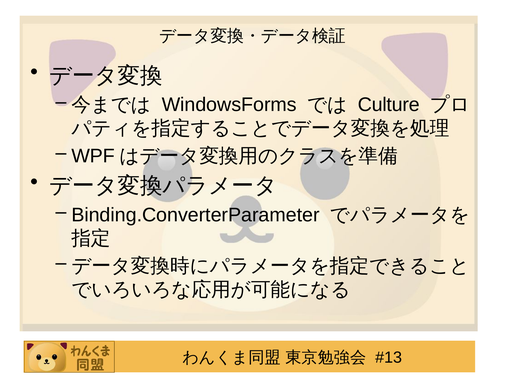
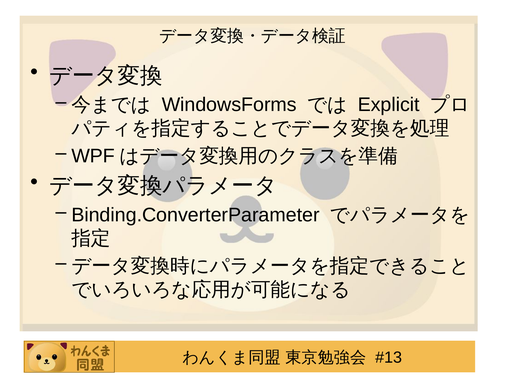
Culture: Culture -> Explicit (389, 105)
